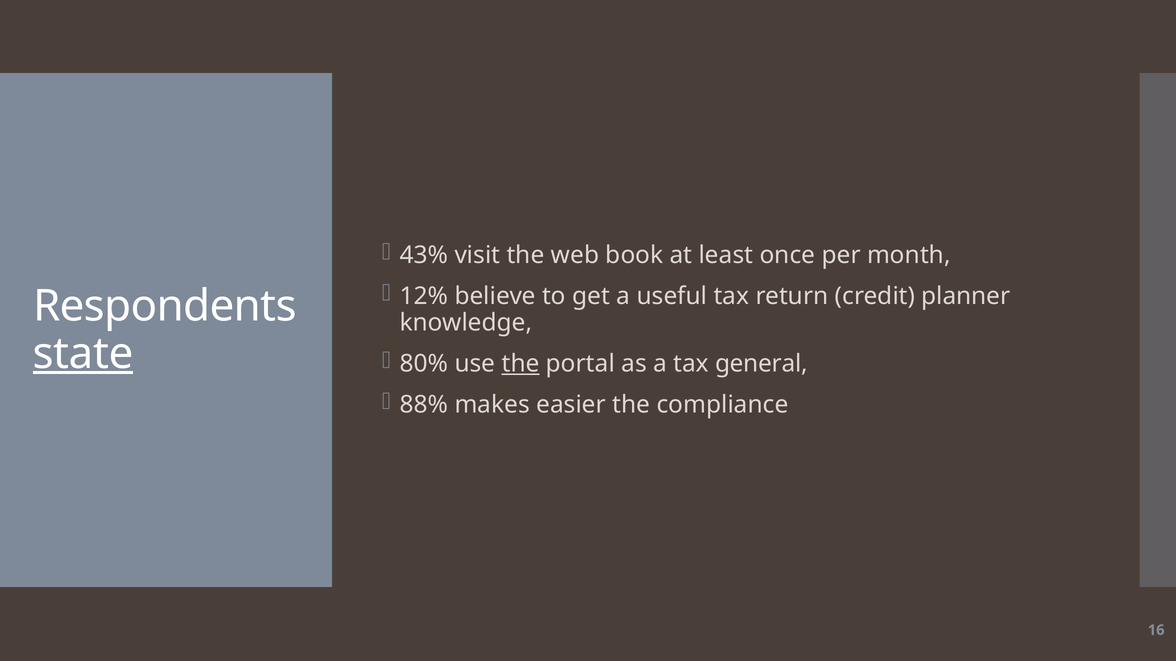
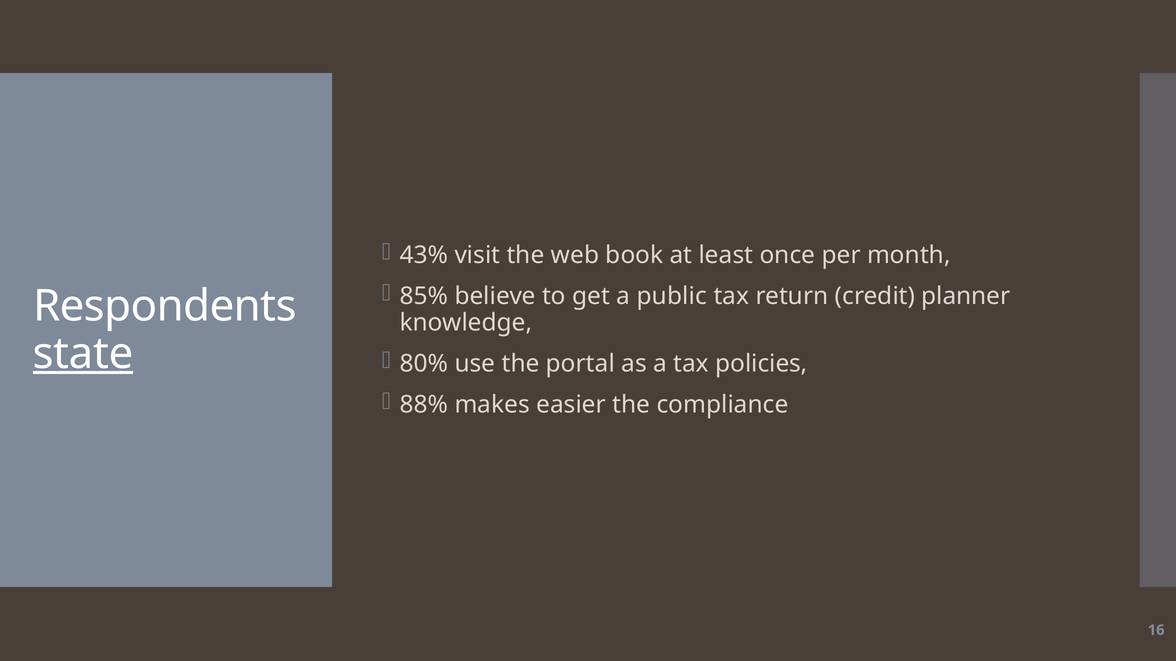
12%: 12% -> 85% (424, 296)
useful: useful -> public (672, 296)
the underline: present -> none (521, 364)
general: general -> policies (761, 364)
